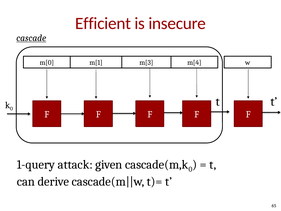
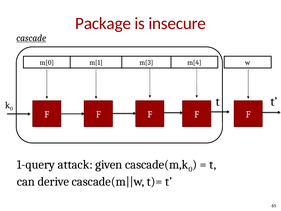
Efficient: Efficient -> Package (103, 23)
